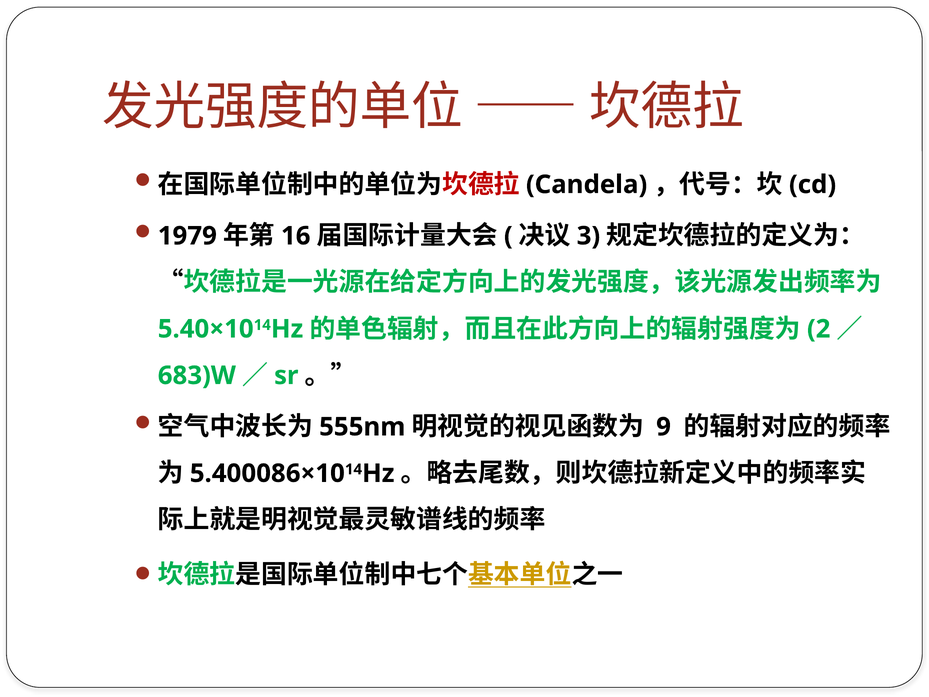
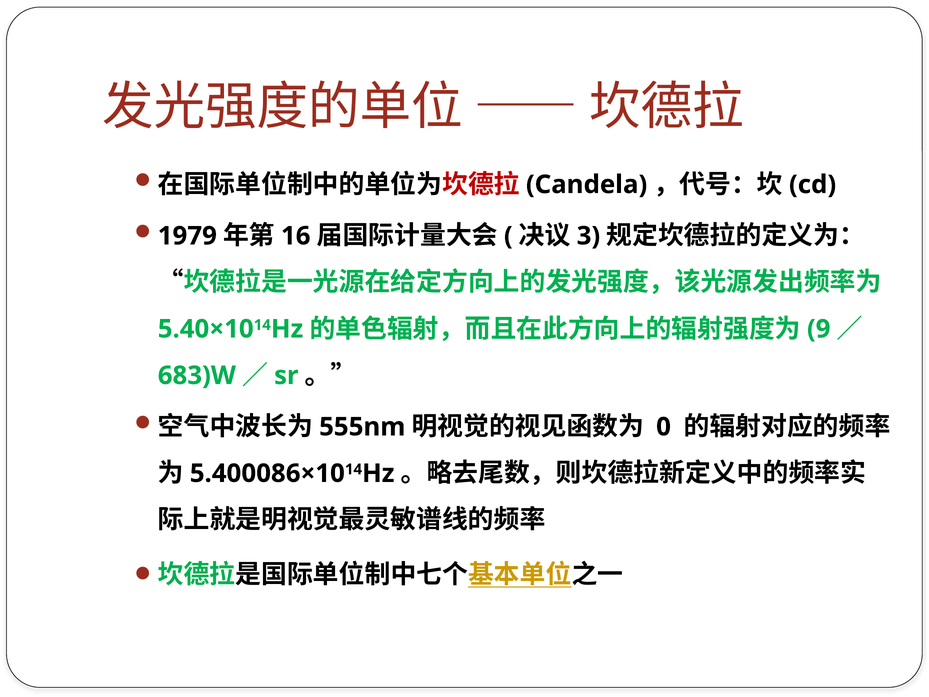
2: 2 -> 9 (819, 329)
9: 9 -> 0 (664, 427)
